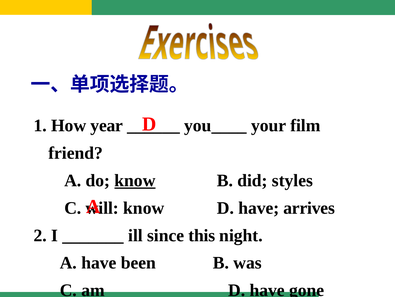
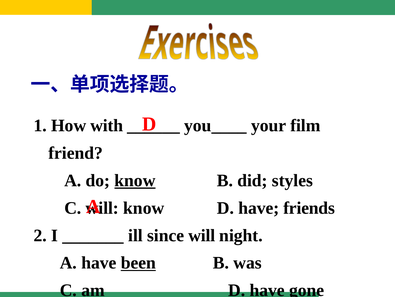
year: year -> with (107, 125)
arrives: arrives -> friends (309, 208)
since this: this -> will (202, 235)
been underline: none -> present (138, 262)
